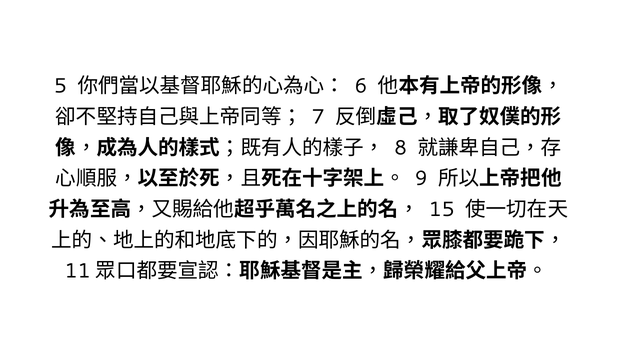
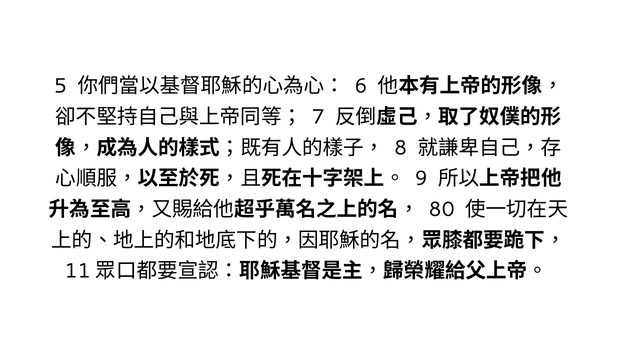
15: 15 -> 80 (442, 209)
